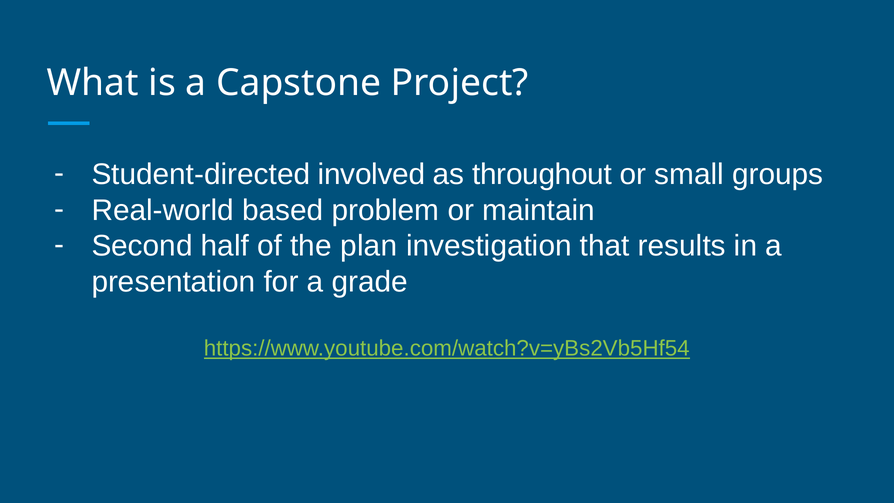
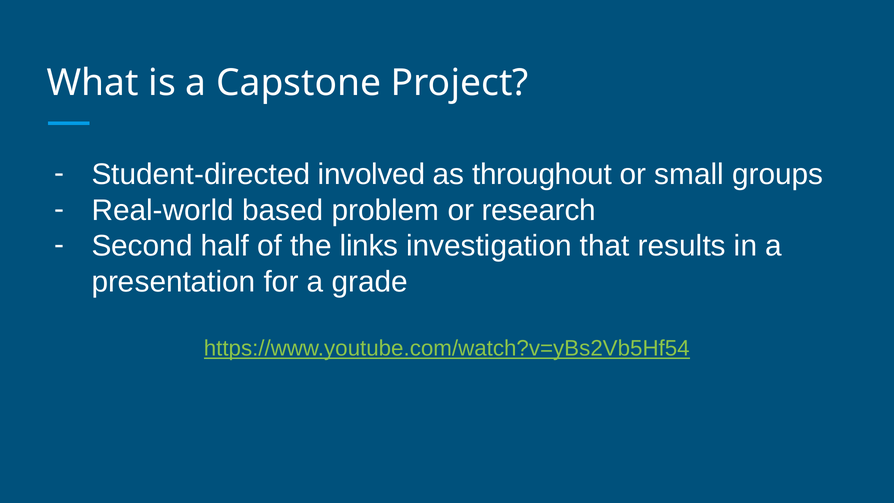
maintain: maintain -> research (539, 210)
plan: plan -> links (369, 246)
